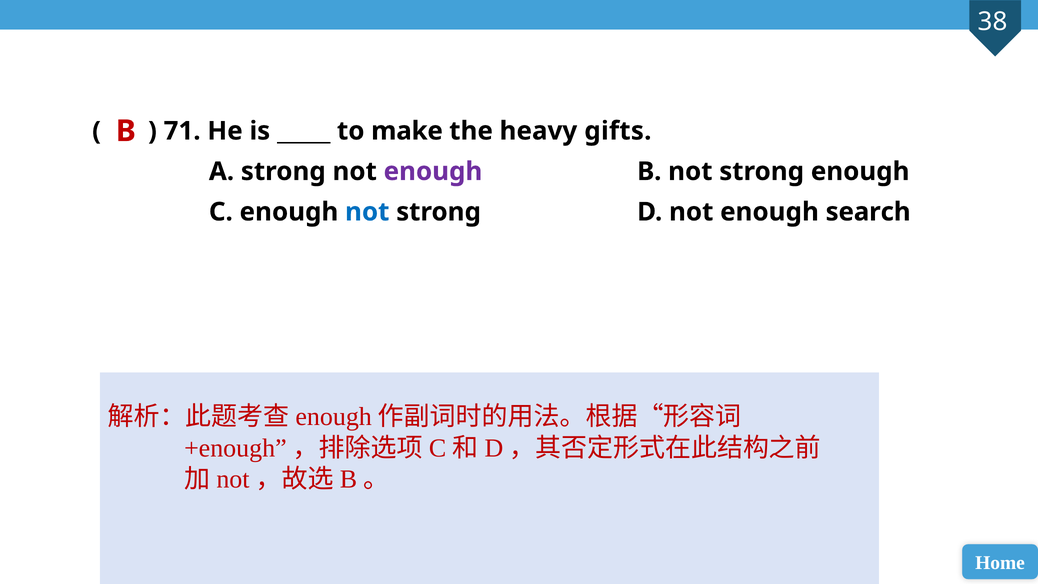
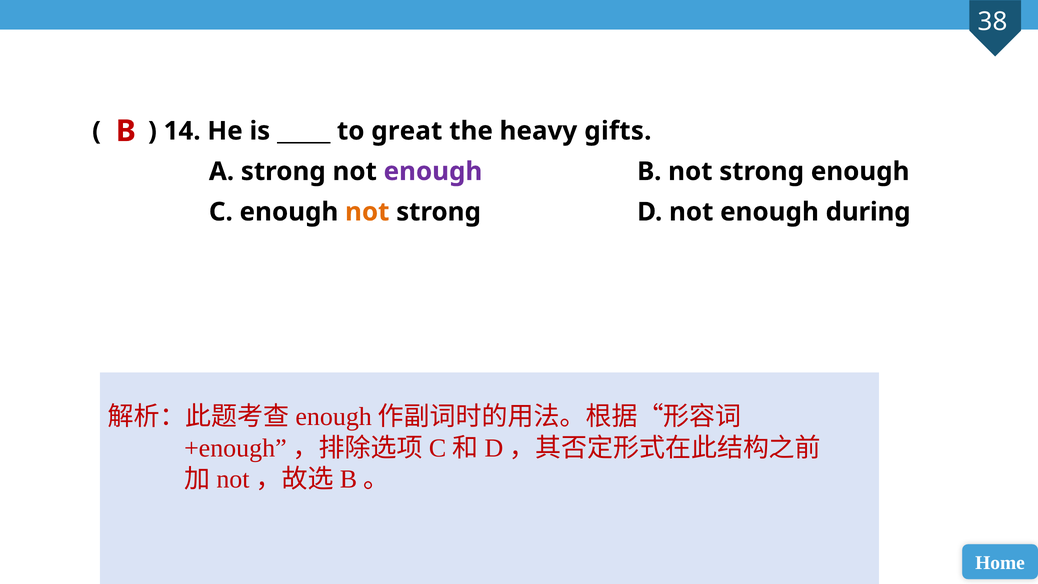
71: 71 -> 14 (182, 131)
make: make -> great (407, 131)
not colour: blue -> orange (367, 212)
search: search -> during (868, 212)
